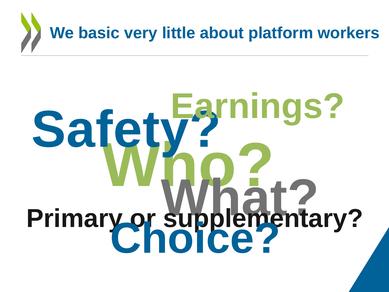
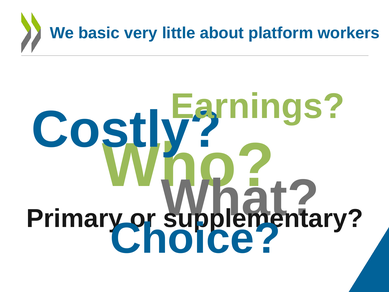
Safety: Safety -> Costly (126, 130)
